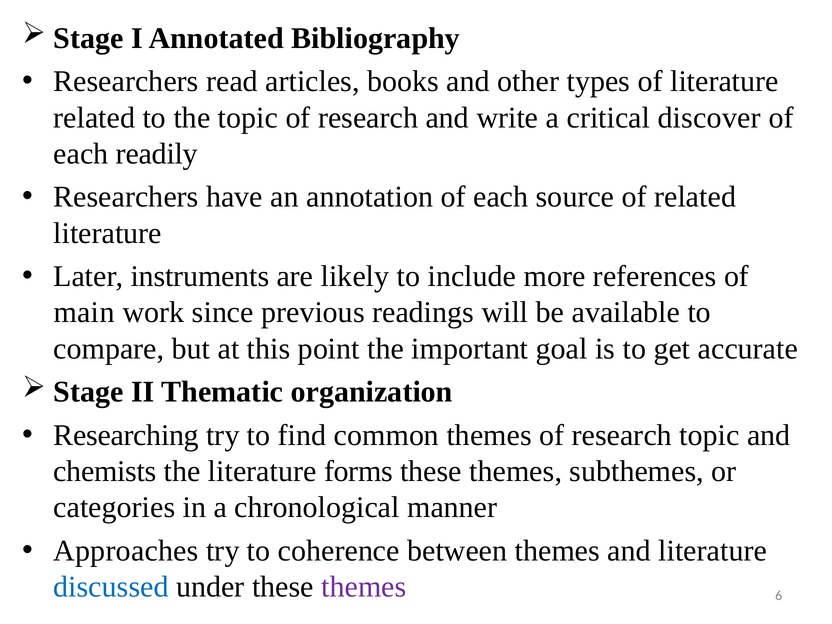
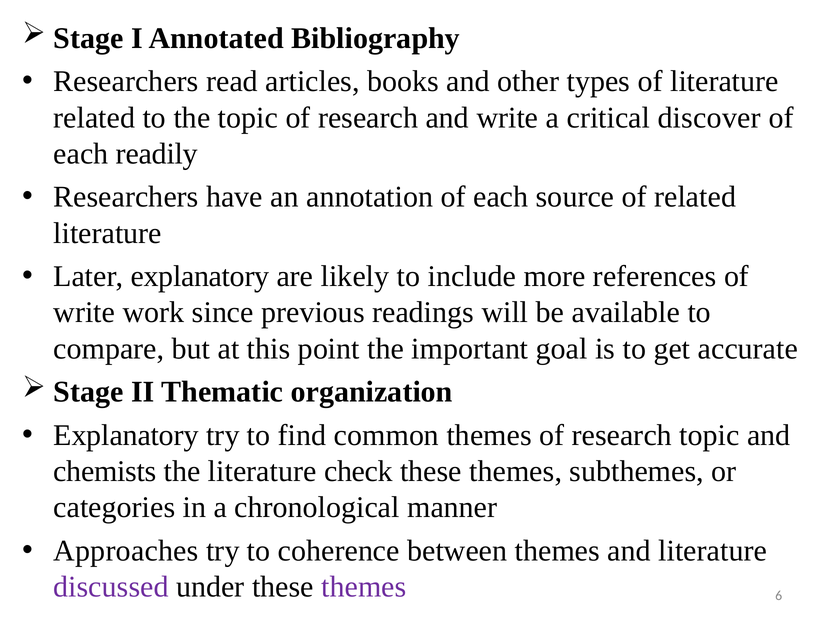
Later instruments: instruments -> explanatory (200, 277)
main: main -> write (84, 313)
Researching: Researching -> Explanatory (126, 435)
forms: forms -> check (358, 472)
discussed colour: blue -> purple (111, 587)
